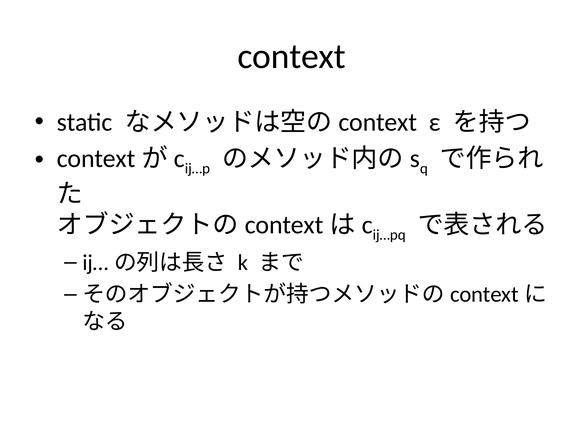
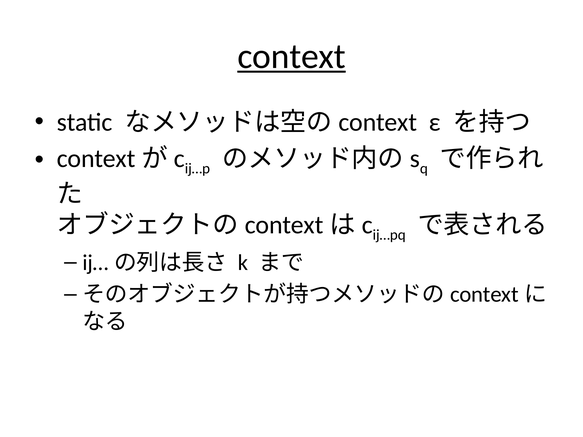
context underline: none -> present (292, 56)
